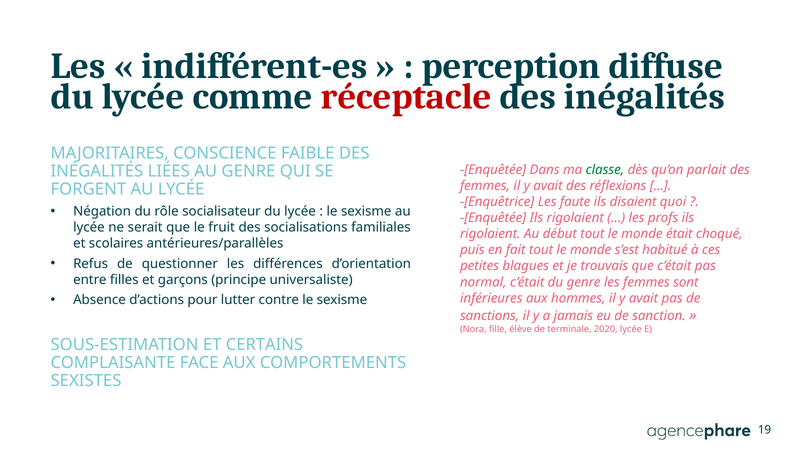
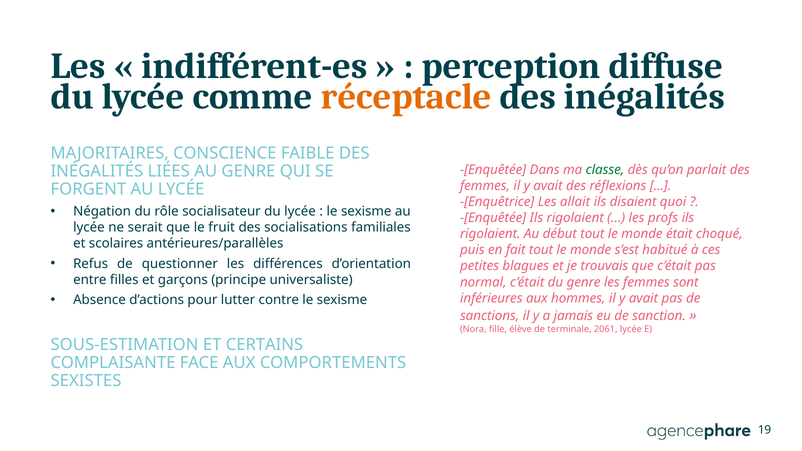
réceptacle colour: red -> orange (406, 97)
faute: faute -> allait (575, 202)
2020: 2020 -> 2061 (606, 329)
